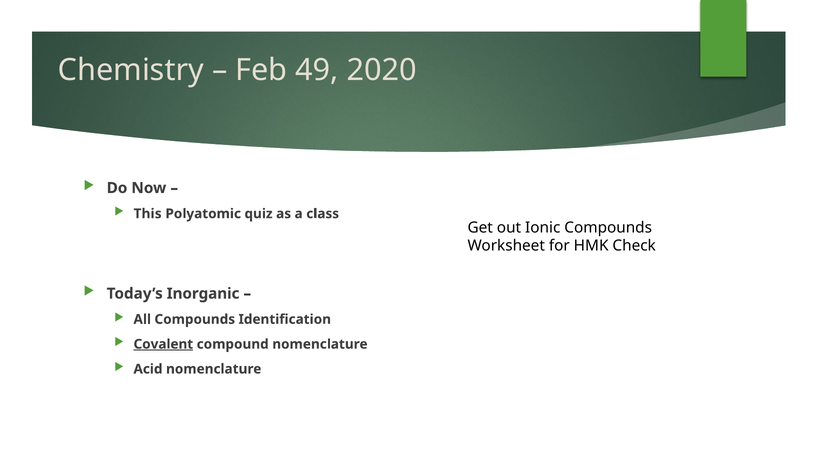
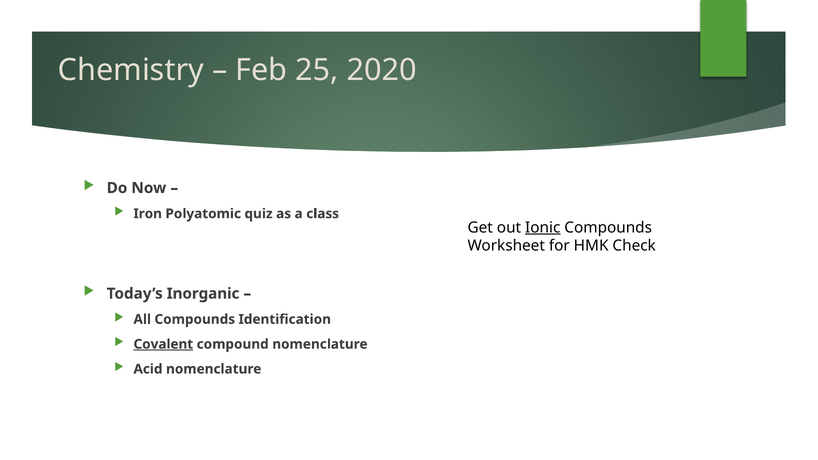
49: 49 -> 25 (317, 70)
This: This -> Iron (148, 214)
Ionic underline: none -> present (543, 228)
